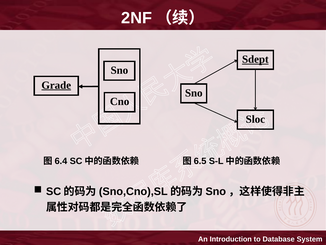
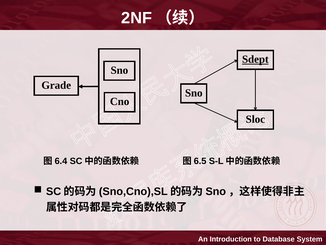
Grade underline: present -> none (56, 85)
